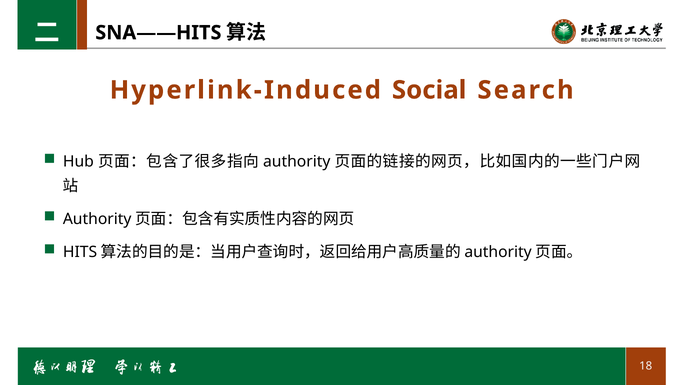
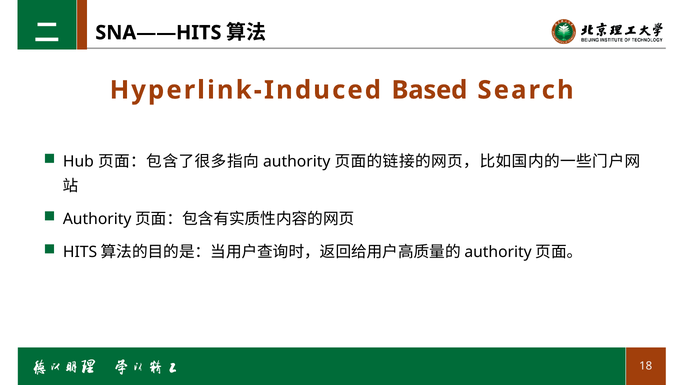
Social: Social -> Based (429, 90)
